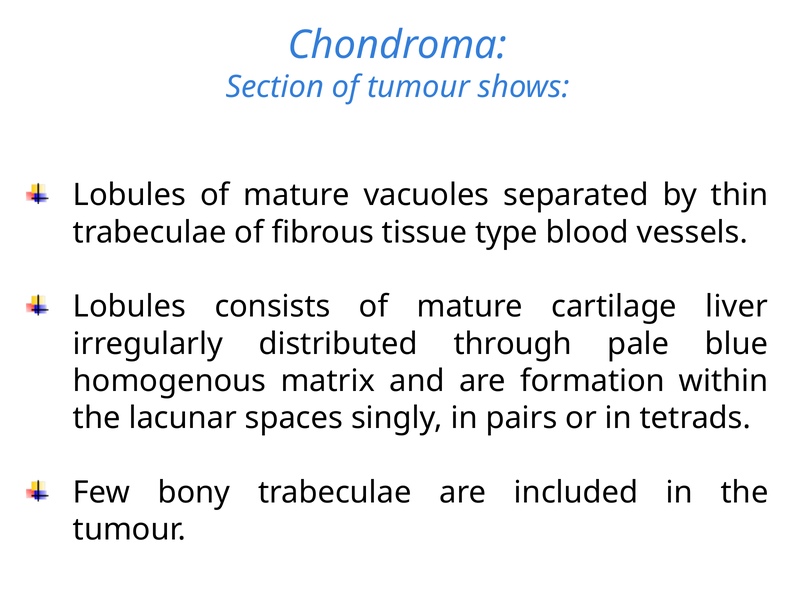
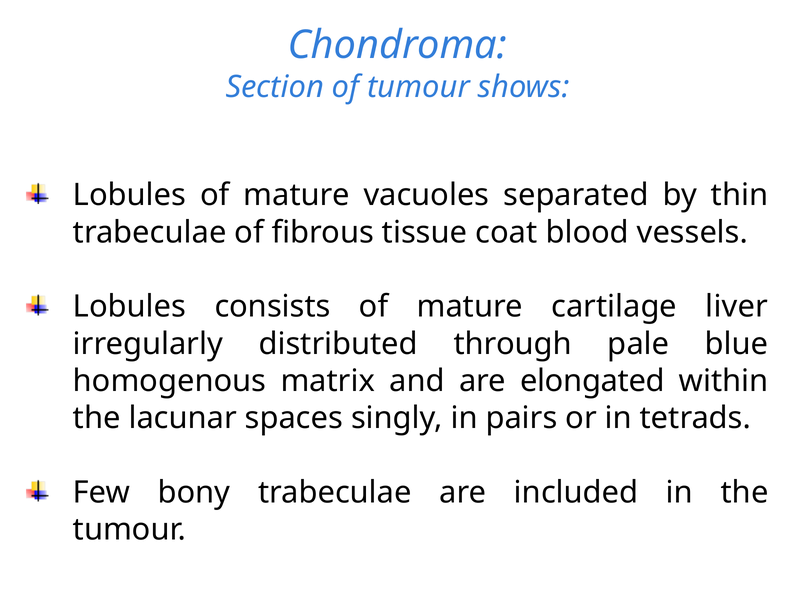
type: type -> coat (506, 232)
formation: formation -> elongated (593, 381)
